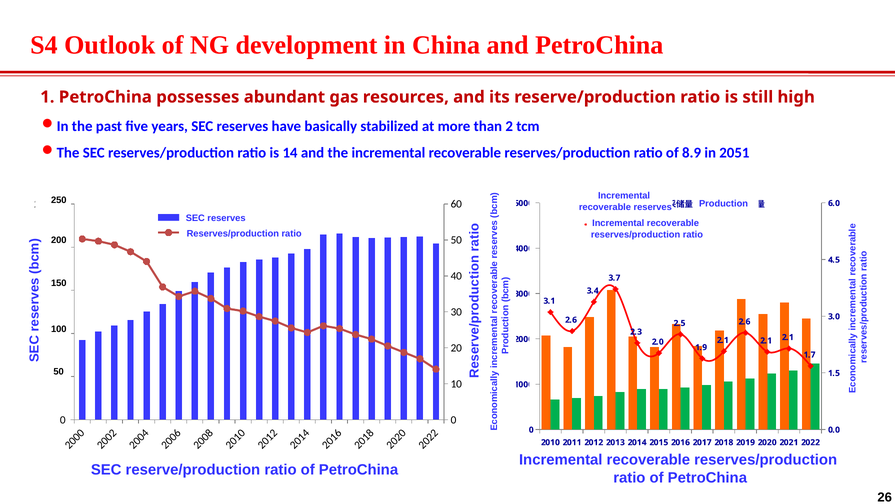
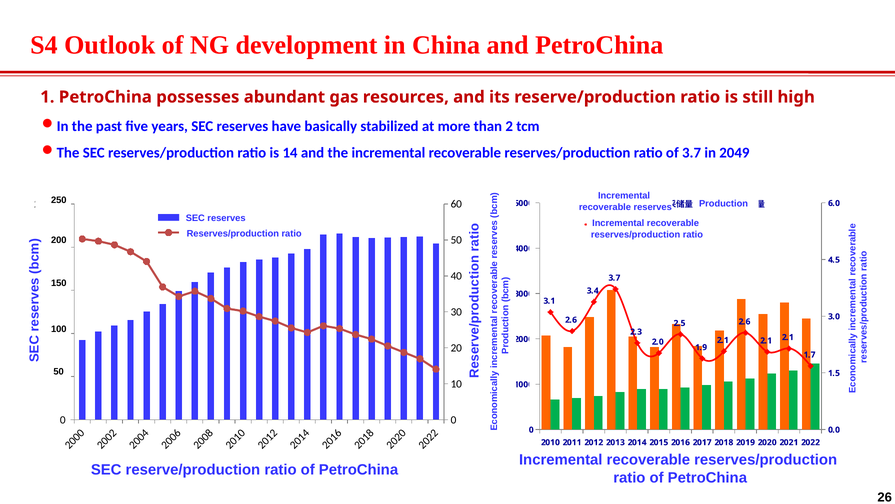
of 8.9: 8.9 -> 3.7 (692, 153)
2051: 2051 -> 2049 (734, 153)
